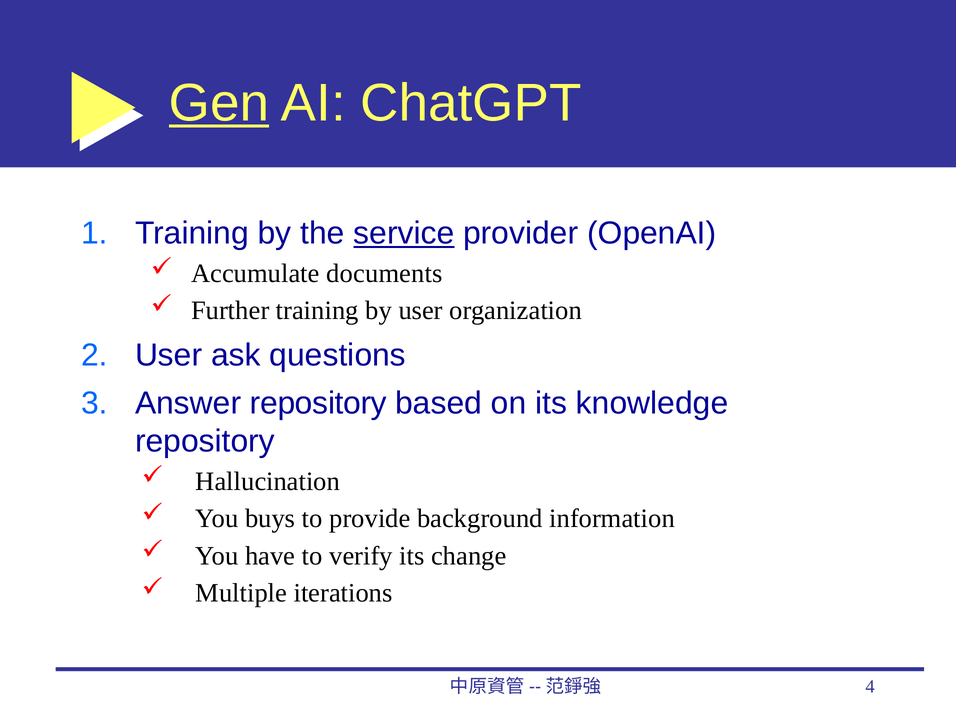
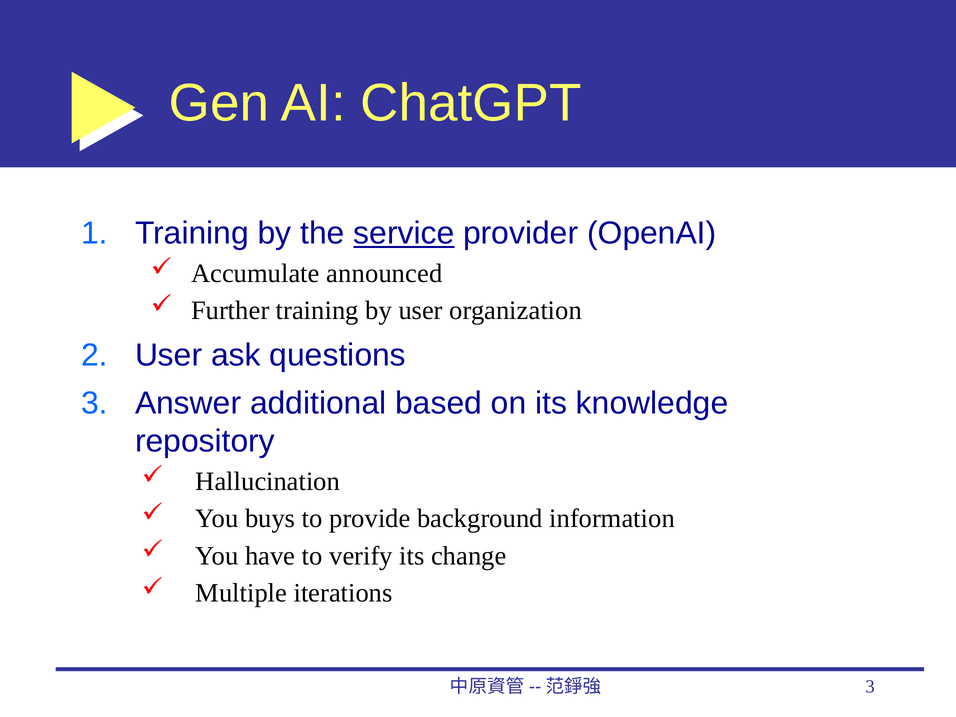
Gen underline: present -> none (219, 103)
documents: documents -> announced (384, 273)
Answer repository: repository -> additional (318, 403)
4: 4 -> 3 (870, 686)
